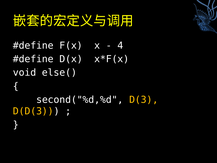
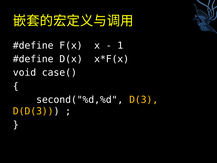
4: 4 -> 1 (120, 46)
else(: else( -> case( (59, 73)
